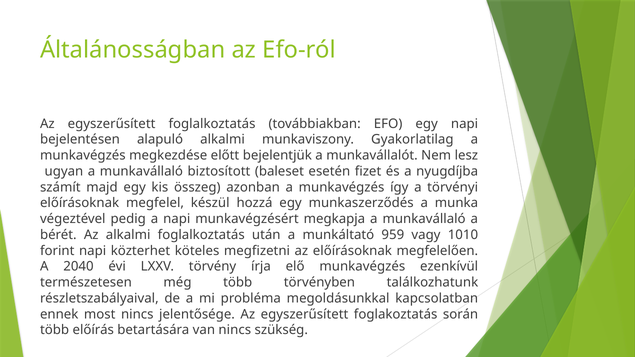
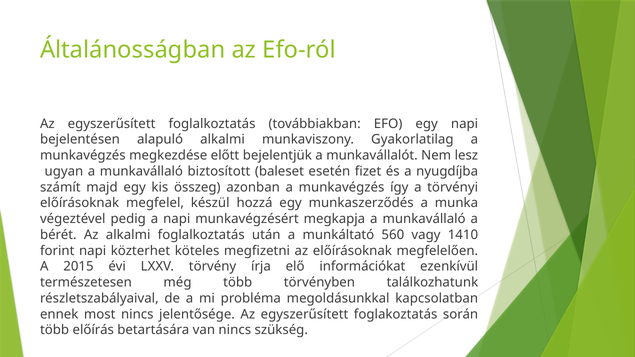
959: 959 -> 560 (393, 235)
1010: 1010 -> 1410 (463, 235)
2040: 2040 -> 2015 (78, 267)
elő munkavégzés: munkavégzés -> információkat (362, 267)
